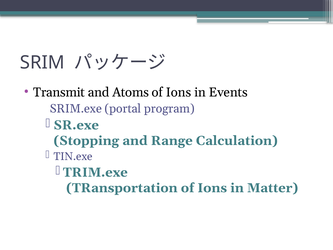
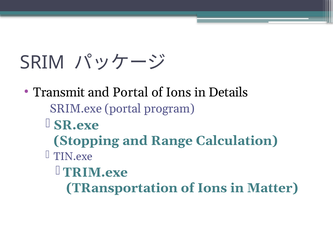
and Atoms: Atoms -> Portal (130, 92)
Events: Events -> Details (228, 92)
